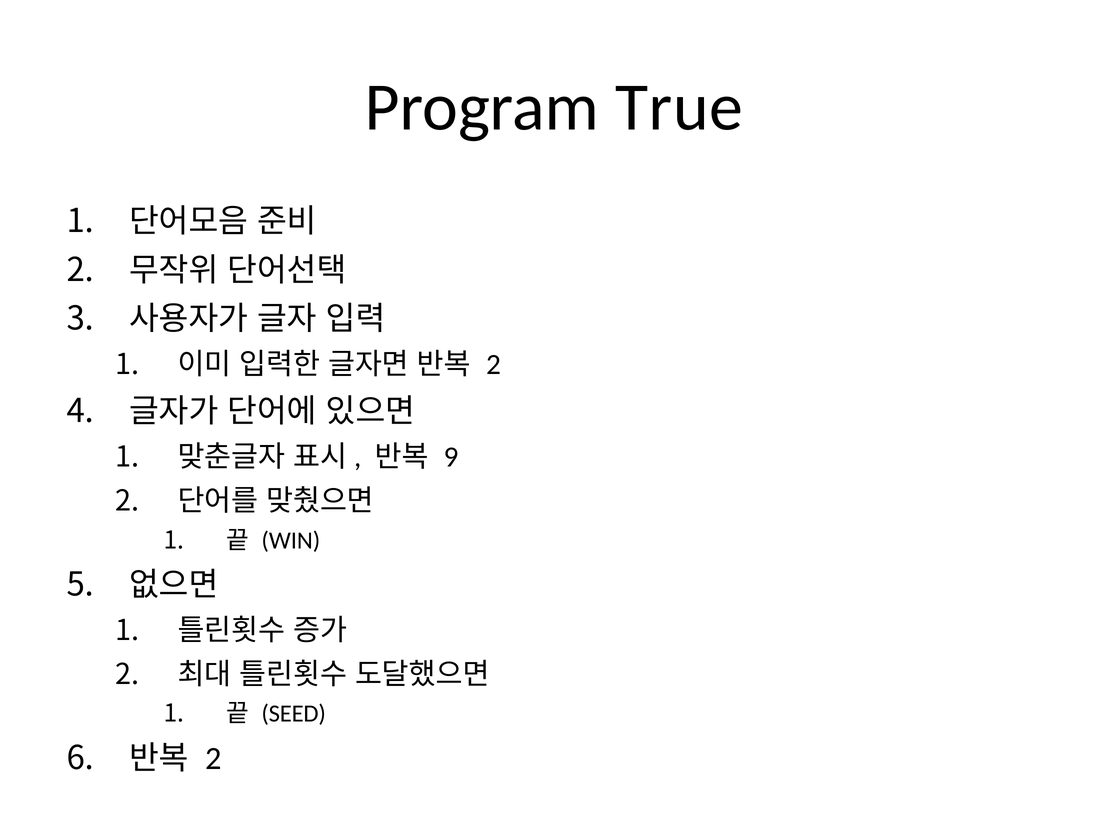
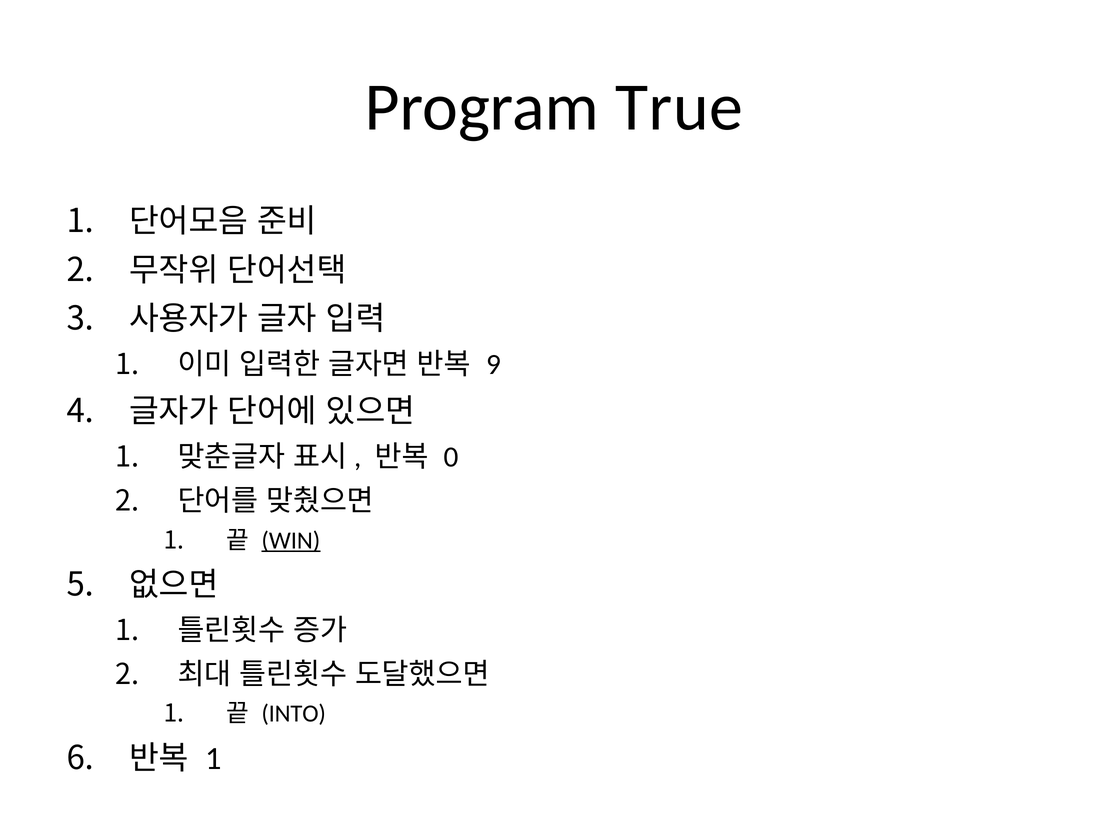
2: 2 -> 9 (494, 364)
9: 9 -> 0 (451, 457)
WIN underline: none -> present (291, 540)
SEED: SEED -> INTO (294, 713)
2: 2 -> 1 (214, 758)
